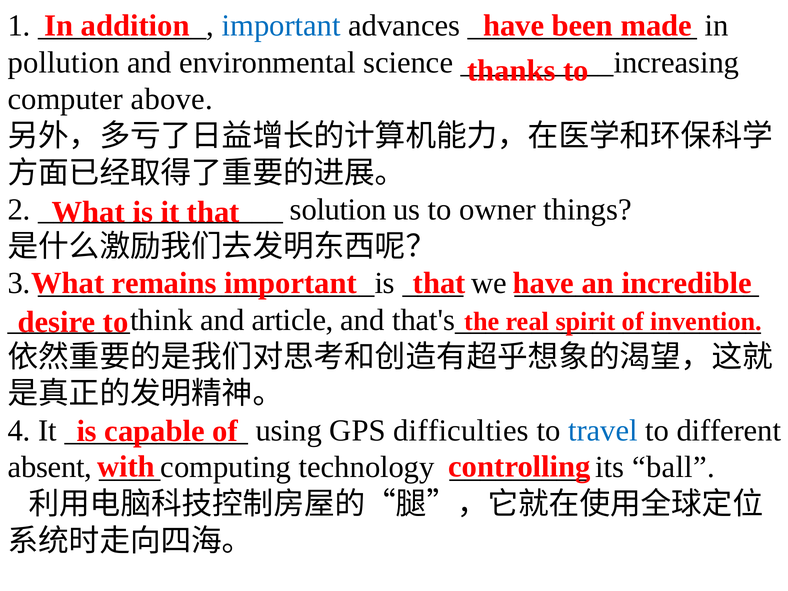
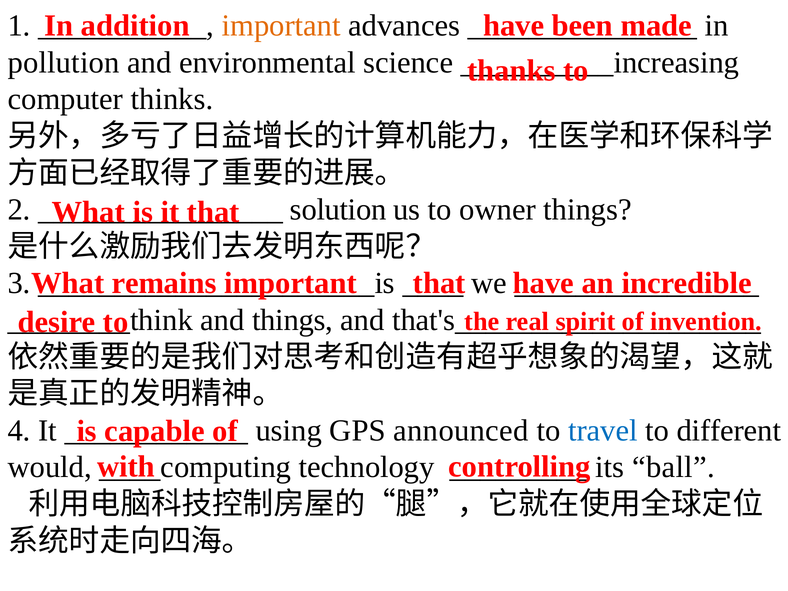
important colour: blue -> orange (281, 26)
above: above -> thinks (172, 99)
and article: article -> things (293, 320)
difficulties: difficulties -> announced (461, 431)
absent: absent -> would (50, 467)
